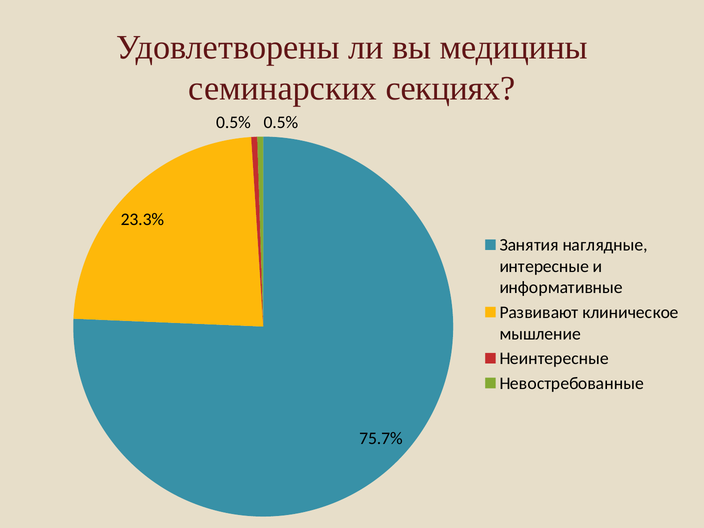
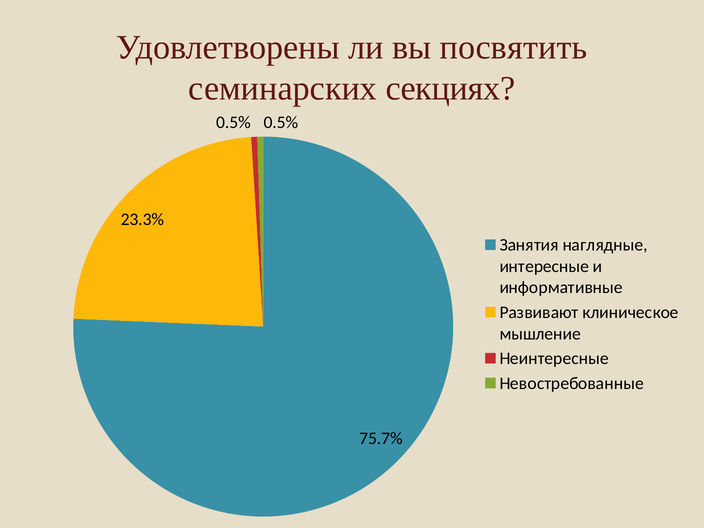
медицины: медицины -> посвятить (514, 48)
